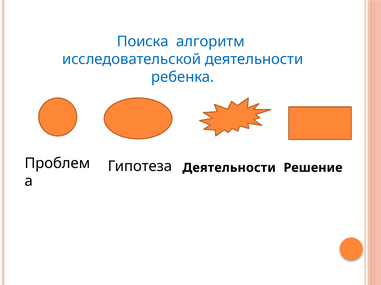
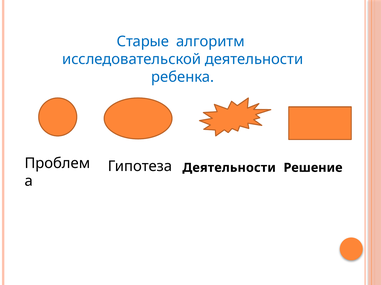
Поиска: Поиска -> Старые (143, 42)
